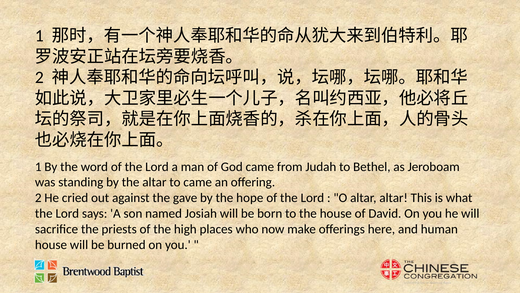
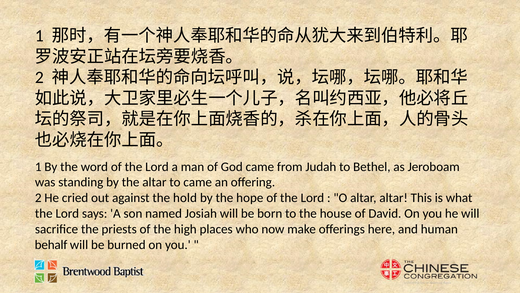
gave: gave -> hold (185, 198)
house: house -> behalf (51, 244)
